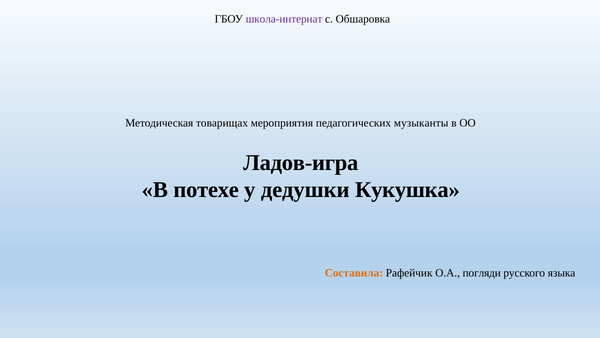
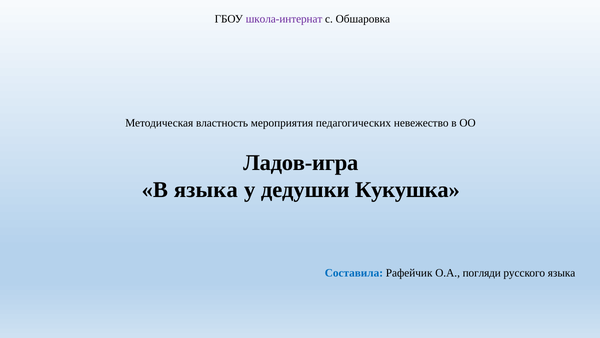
товарищах: товарищах -> властность (222, 123)
музыканты: музыканты -> невежество (421, 123)
В потехе: потехе -> языка (206, 190)
Составила colour: orange -> blue (354, 273)
